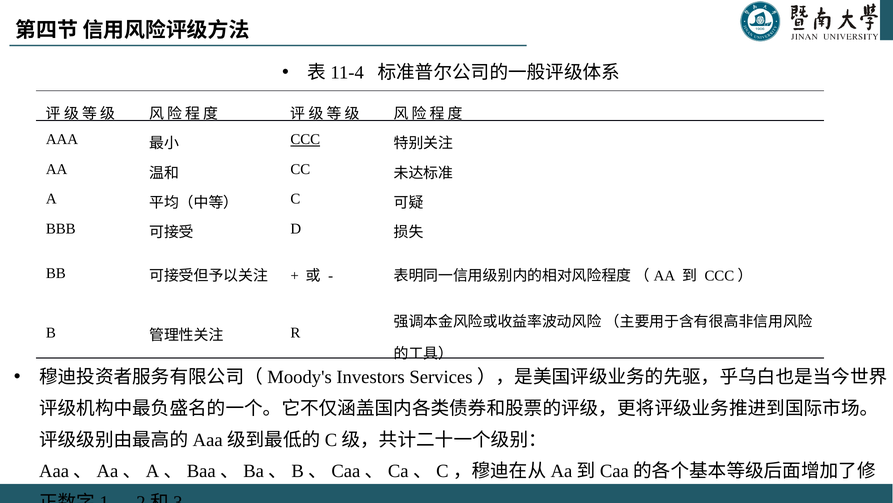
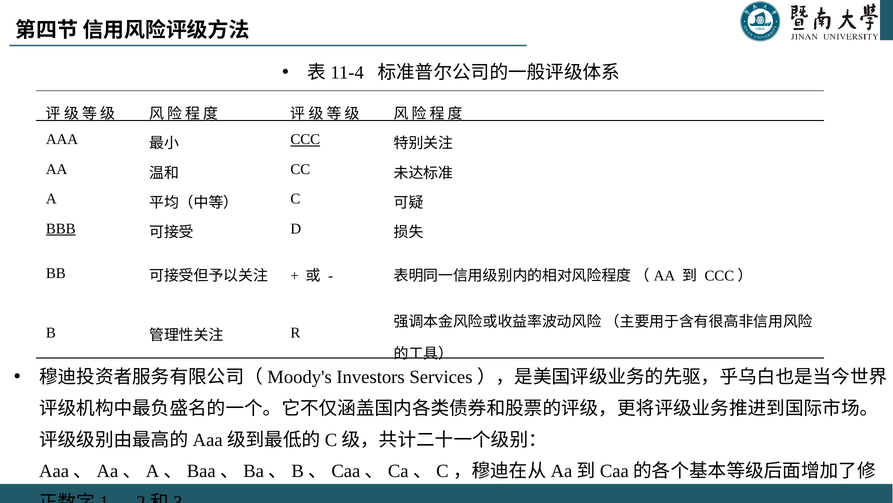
BBB underline: none -> present (61, 228)
